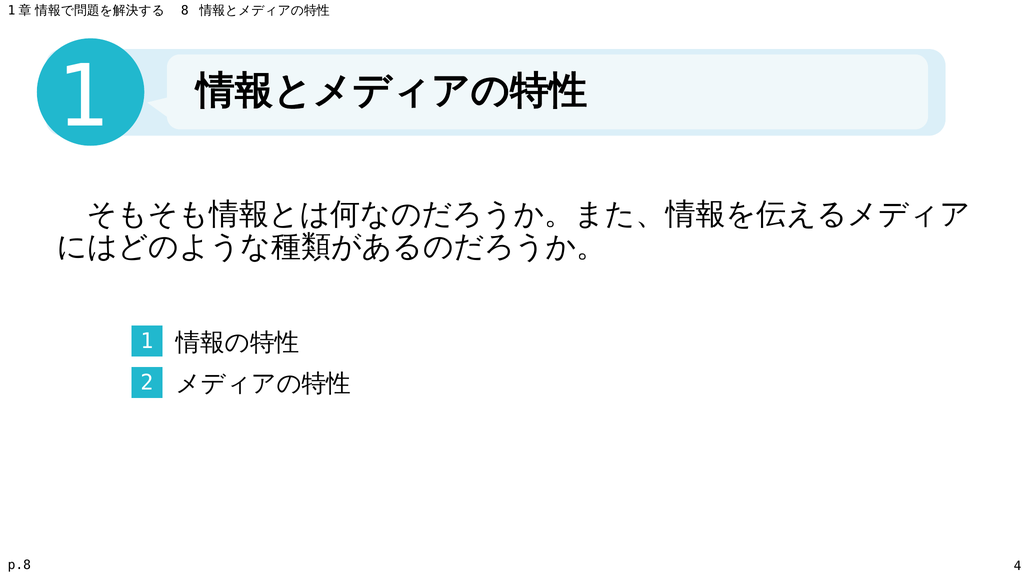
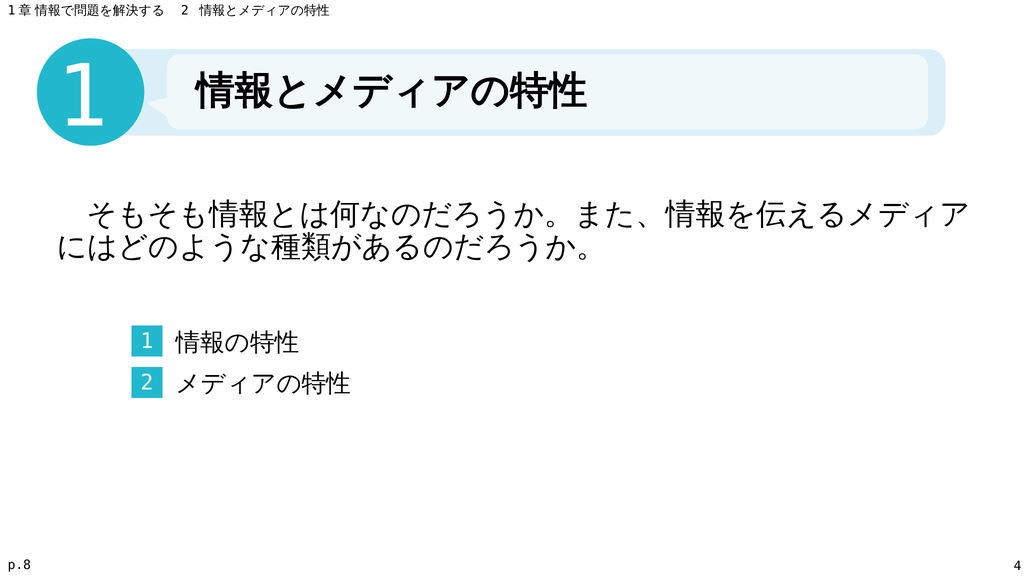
8: 8 -> 2 (185, 11)
